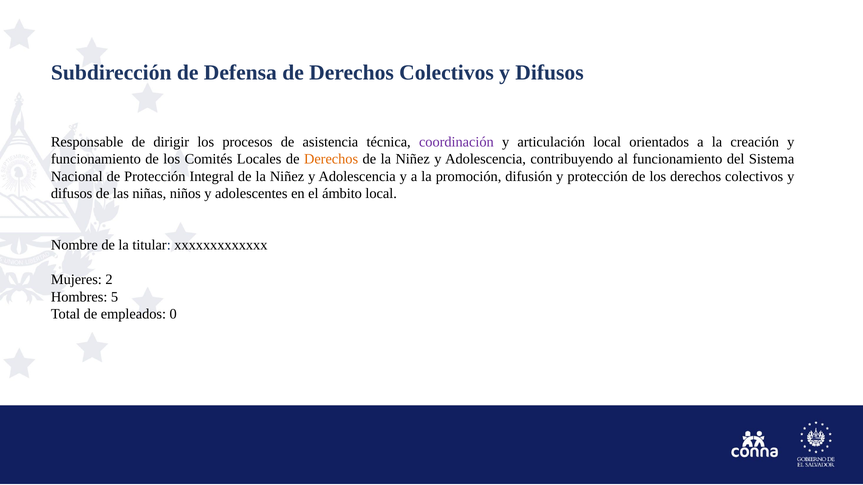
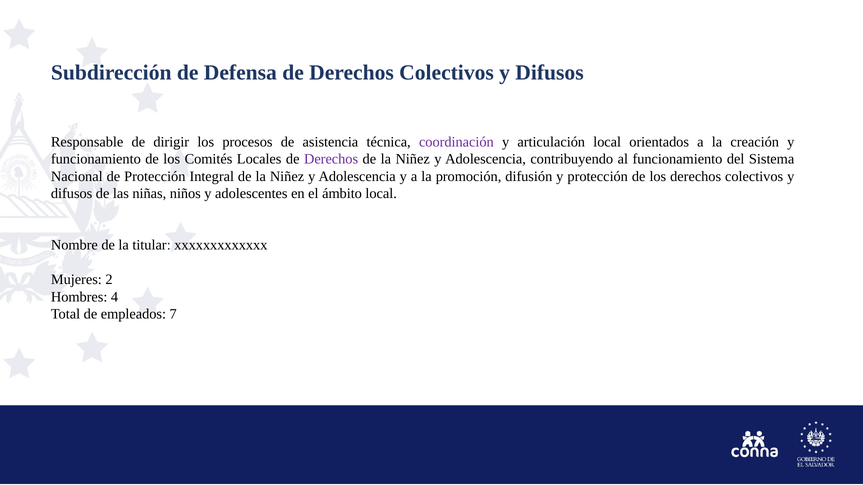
Derechos colour: orange -> purple (331, 159)
5: 5 -> 4 (115, 297)
0: 0 -> 7 (173, 314)
